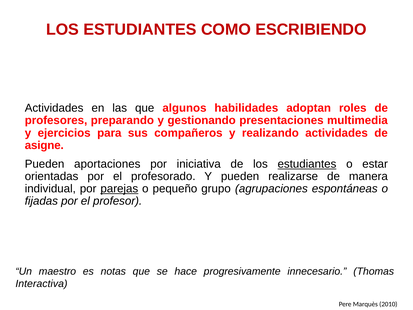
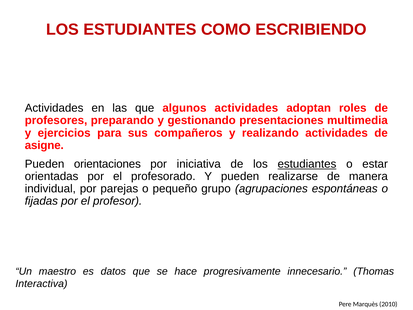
algunos habilidades: habilidades -> actividades (246, 108)
aportaciones: aportaciones -> orientaciones (107, 164)
parejas underline: present -> none (119, 189)
notas: notas -> datos (113, 271)
